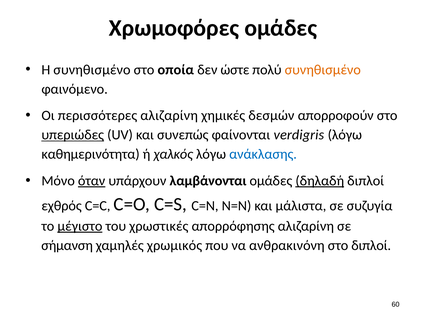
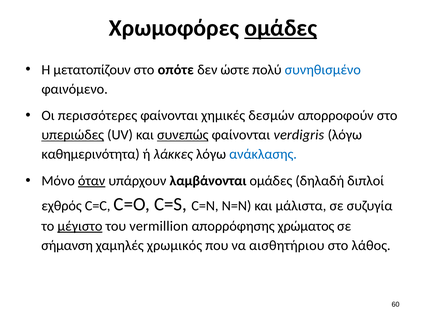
ομάδες underline: none -> present (281, 28)
Η συνηθισμένο: συνηθισμένο -> μετατοπίζουν (92, 70)
οποία: οποία -> οπότε (176, 70)
συνηθισμένο colour: orange -> blue (323, 70)
περισσότερες αλιζαρίνη: αλιζαρίνη -> φαίνονται (169, 115)
συνεπώς underline: none -> present (183, 135)
χαλκός: χαλκός -> λάκκες (173, 154)
δηλαδή underline: present -> none (320, 181)
χρωστικές: χρωστικές -> vermillion (159, 226)
απορρόφησης αλιζαρίνη: αλιζαρίνη -> χρώματος (306, 226)
ανθρακινόνη: ανθρακινόνη -> αισθητήριου (287, 245)
στο διπλοί: διπλοί -> λάθος (371, 245)
